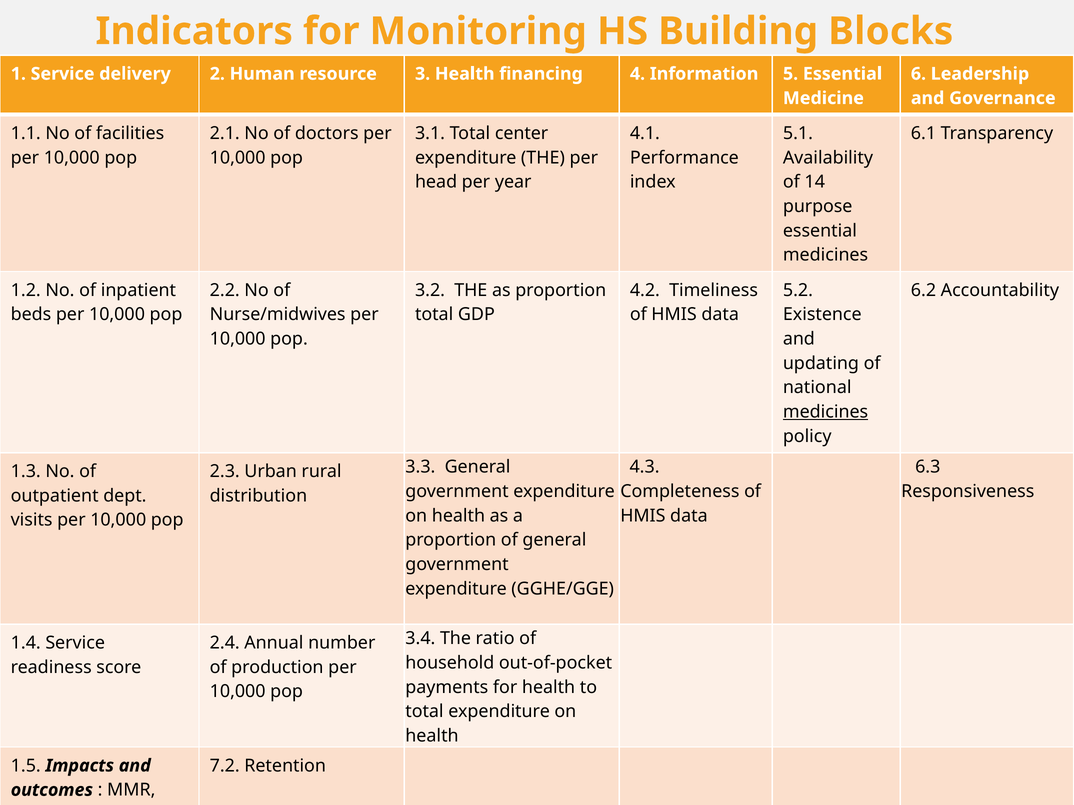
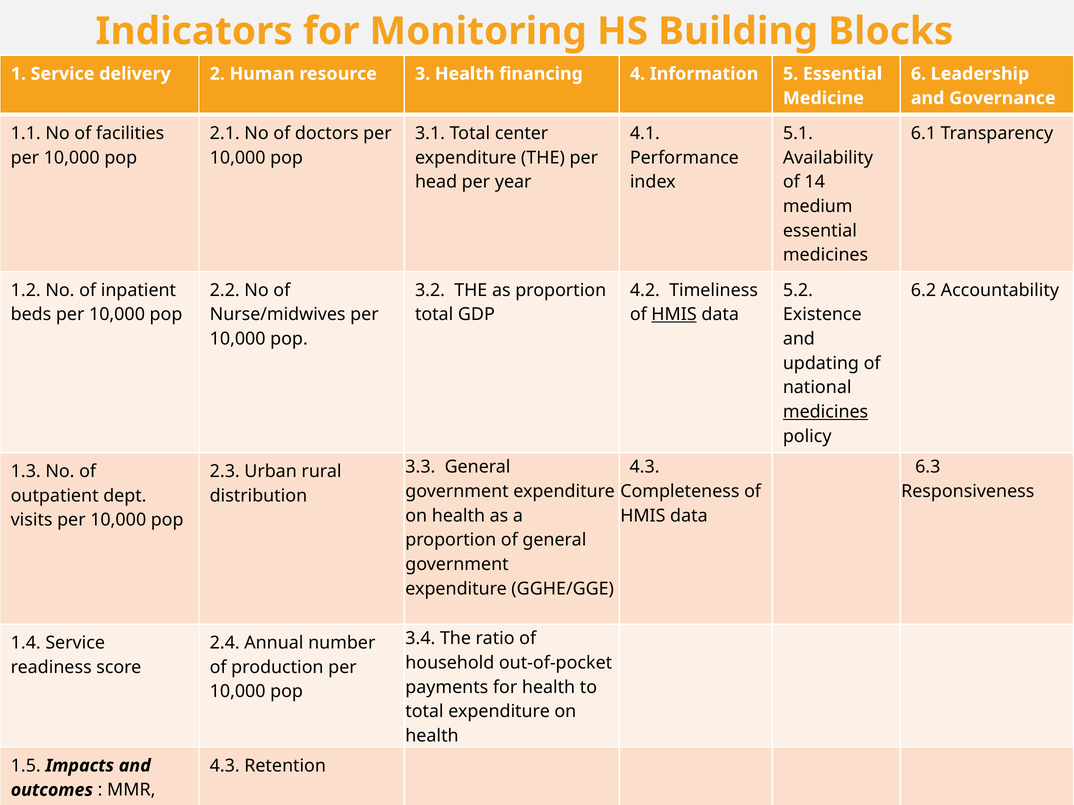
purpose: purpose -> medium (818, 206)
HMIS underline: none -> present (674, 315)
7.2: 7.2 -> 4.3 (225, 766)
